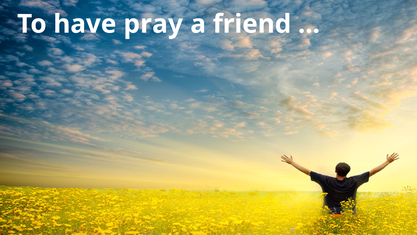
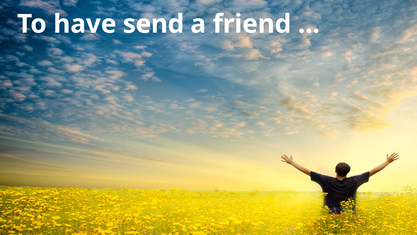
pray: pray -> send (153, 24)
